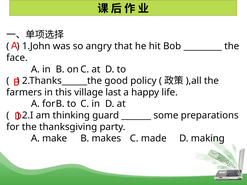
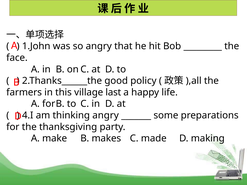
2.I: 2.I -> 4.I (28, 115)
thinking guard: guard -> angry (106, 115)
